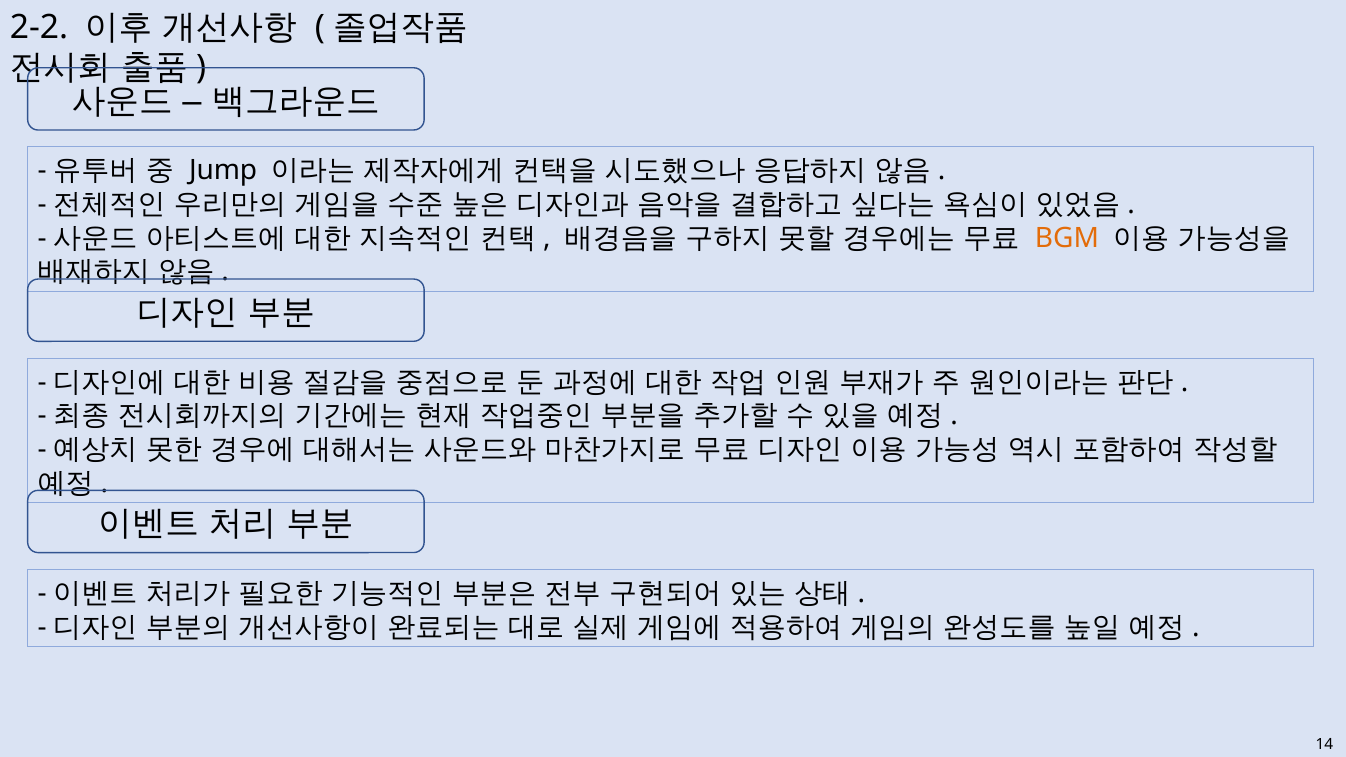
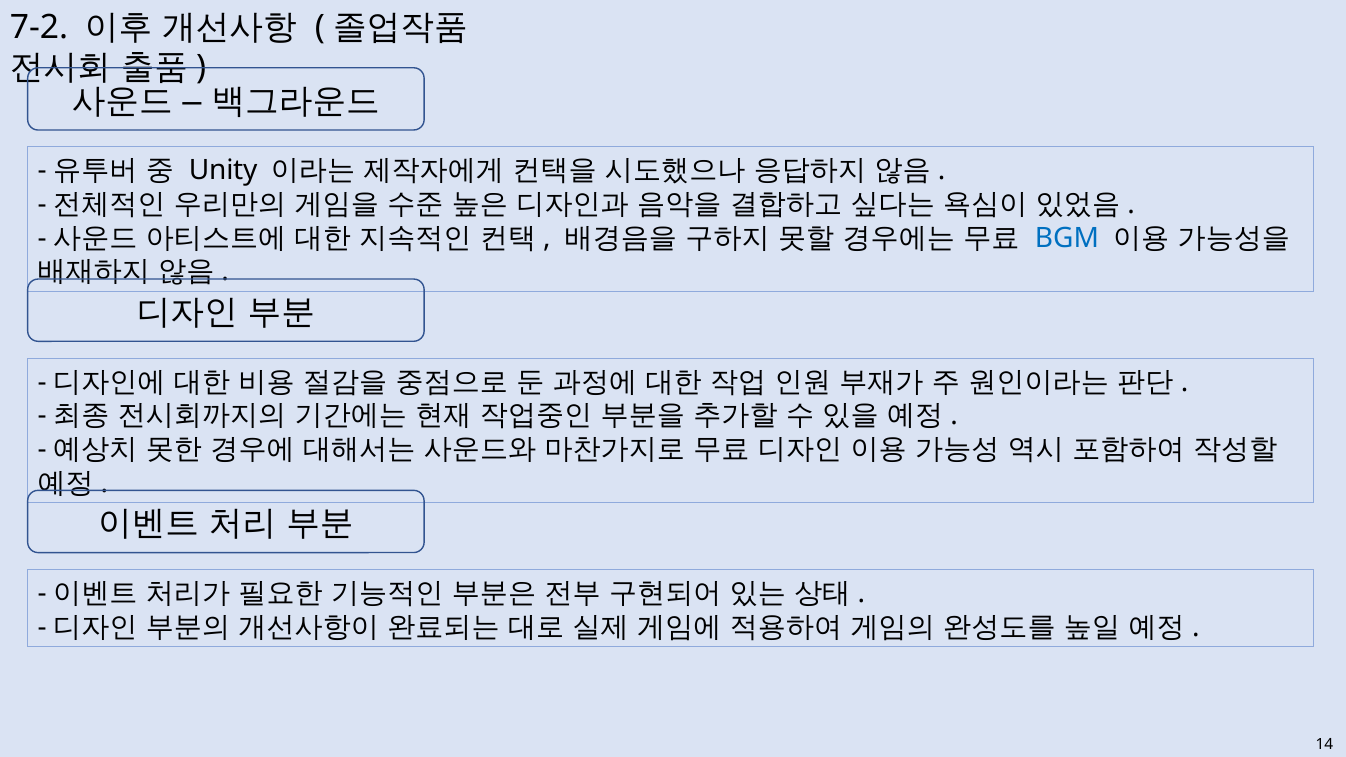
2-2: 2-2 -> 7-2 (39, 27)
Jump: Jump -> Unity (223, 171)
BGM colour: orange -> blue (1067, 238)
